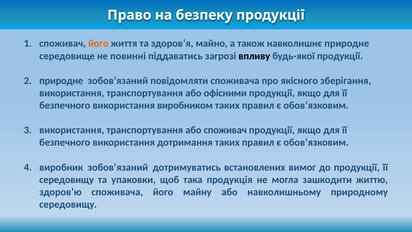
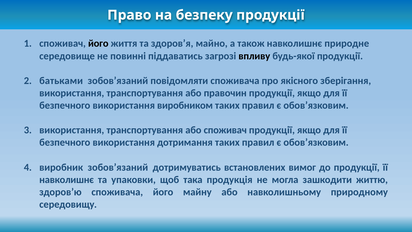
його colour: orange -> black (98, 44)
природне: природне -> батьками (61, 81)
офісними: офісними -> правочин (225, 93)
середовищу: середовищу -> навколишнє (67, 179)
